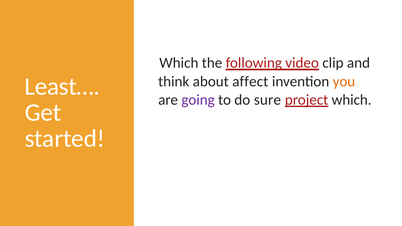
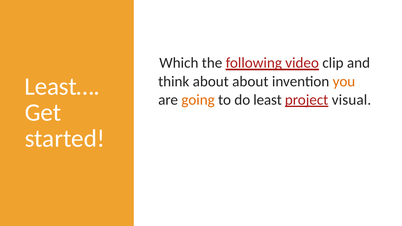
about affect: affect -> about (250, 81)
going colour: purple -> orange (198, 100)
sure: sure -> least (268, 100)
which: which -> visual (351, 100)
